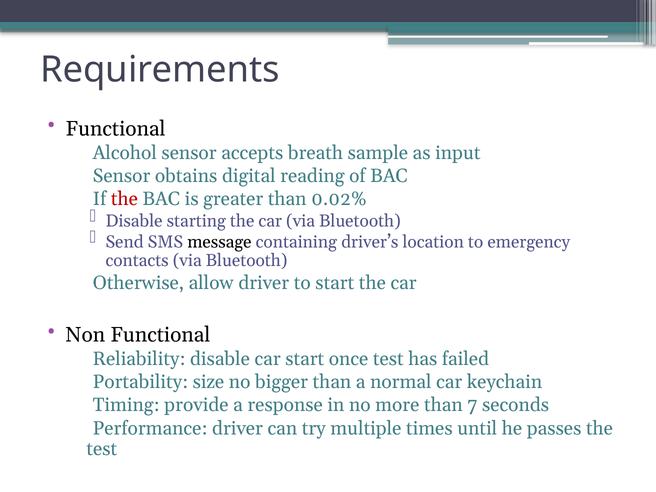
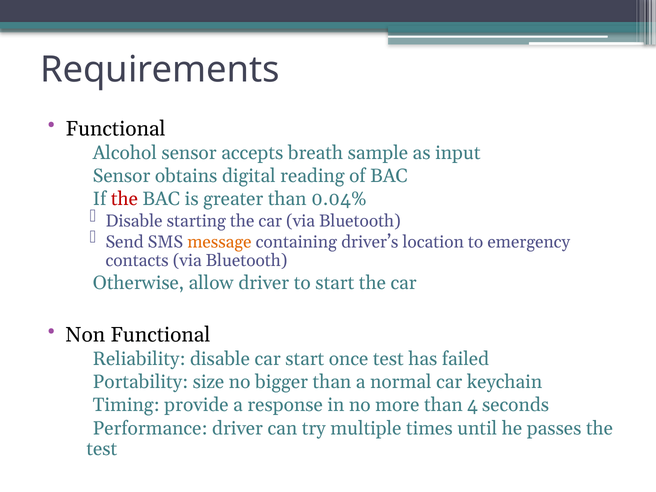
0.02%: 0.02% -> 0.04% (339, 199)
message colour: black -> orange (219, 242)
7: 7 -> 4 (473, 405)
